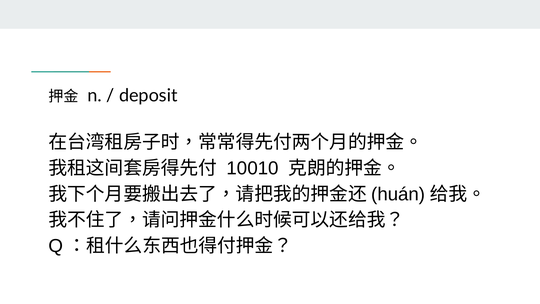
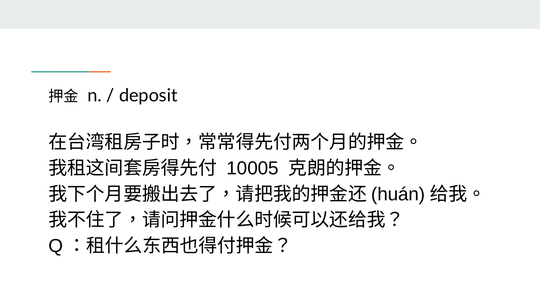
10010: 10010 -> 10005 (253, 168)
